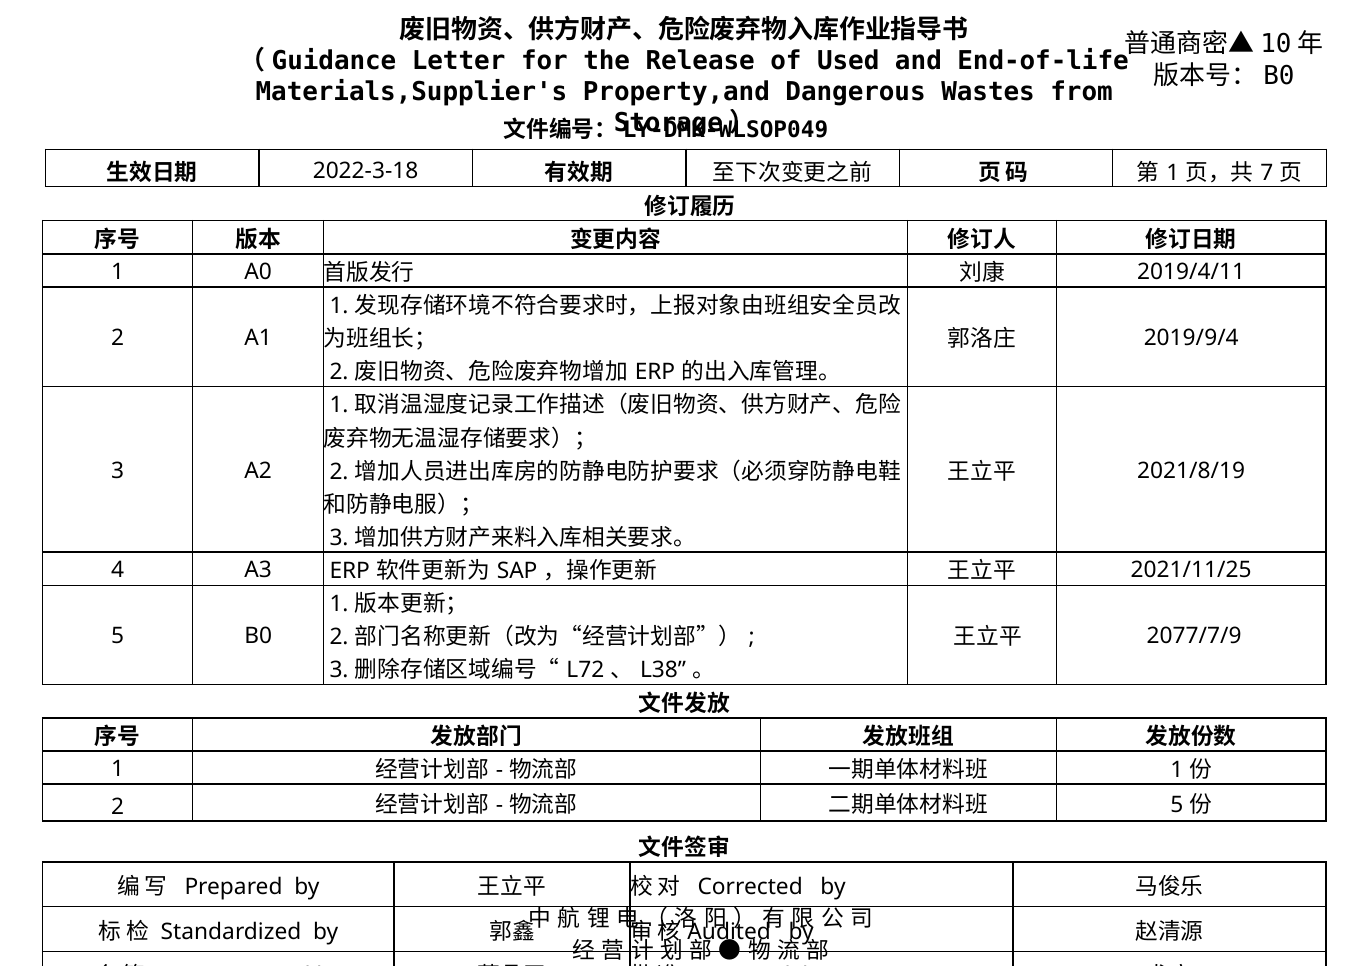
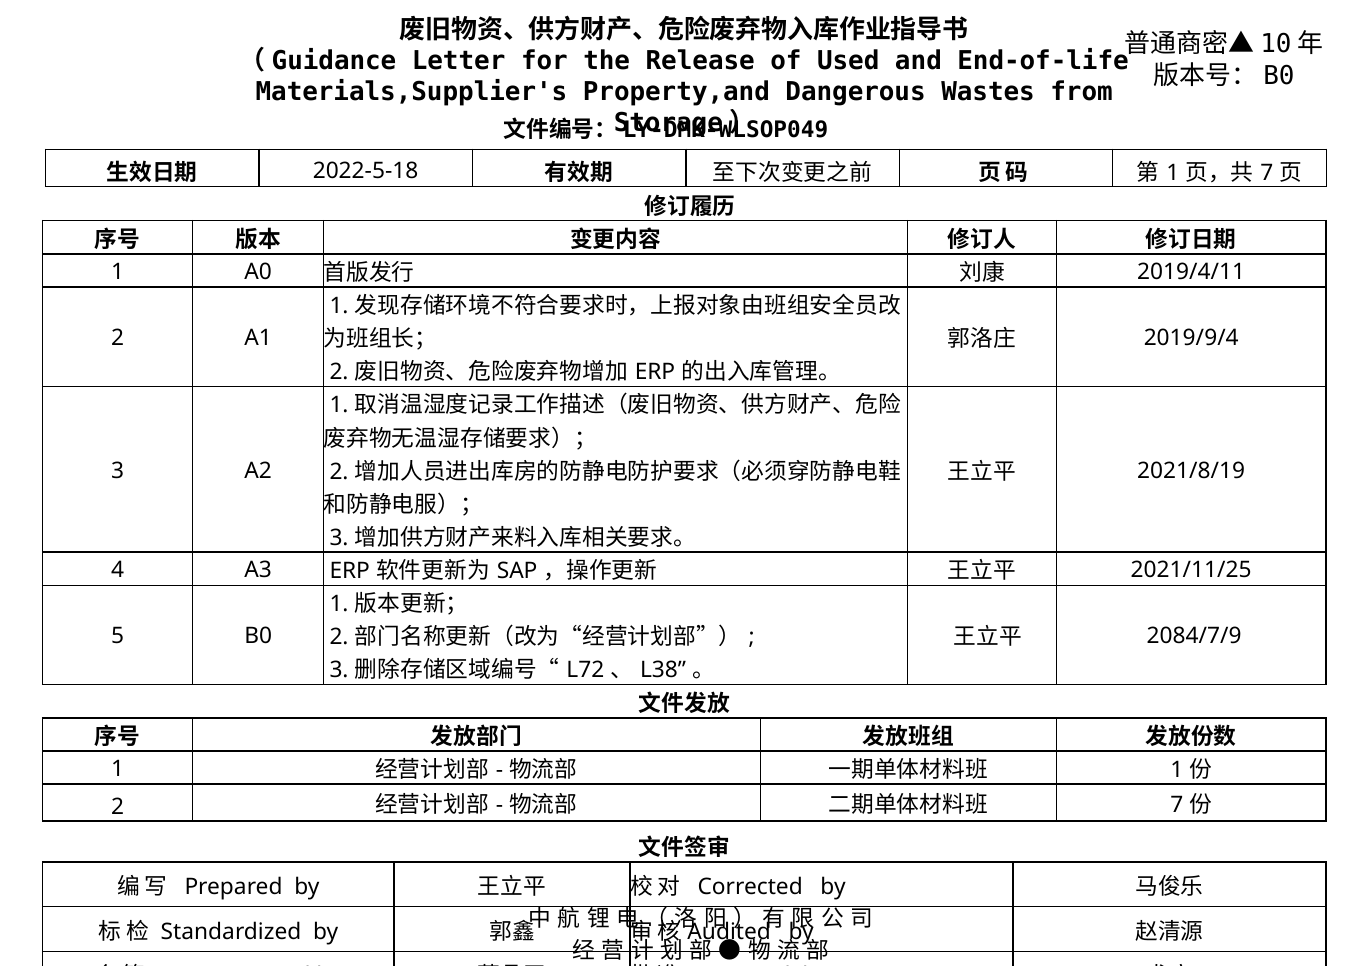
2022-3-18: 2022-3-18 -> 2022-5-18 (366, 171)
2077/7/9: 2077/7/9 -> 2084/7/9 (1194, 636)
5: 5 -> 7 (1177, 805)
